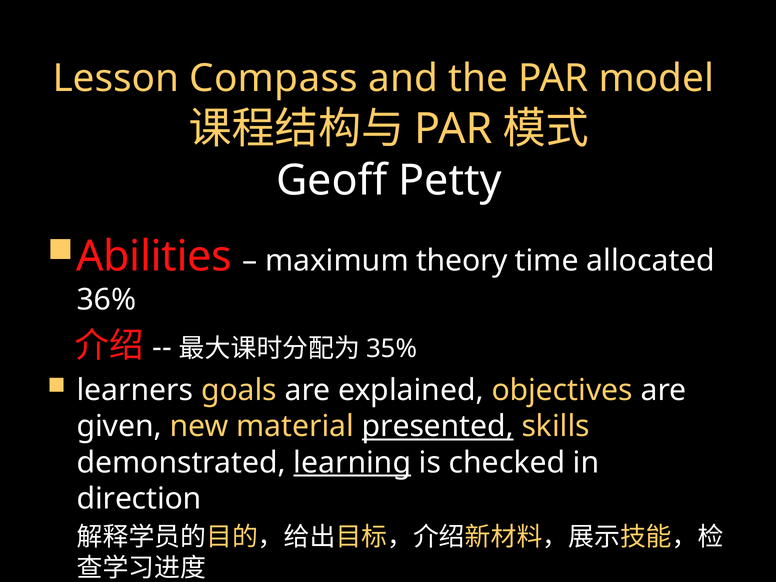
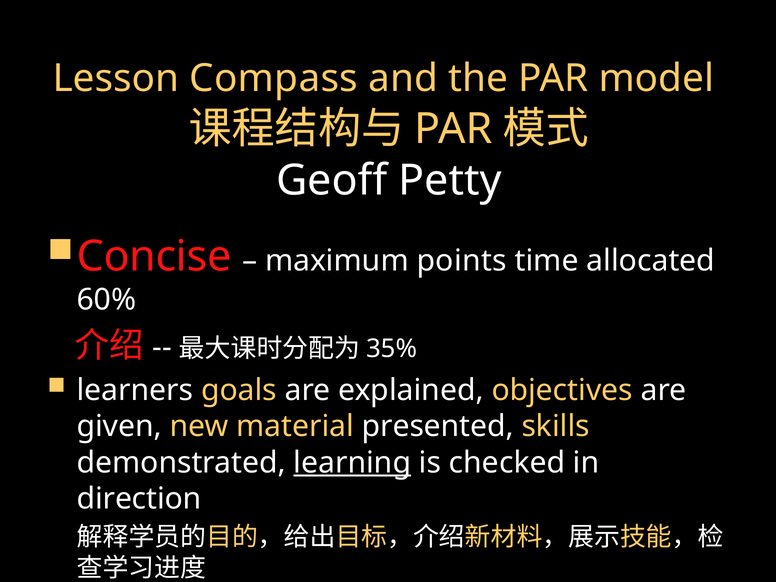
Abilities: Abilities -> Concise (154, 257)
theory: theory -> points (462, 261)
36%: 36% -> 60% (106, 300)
presented underline: present -> none (438, 426)
